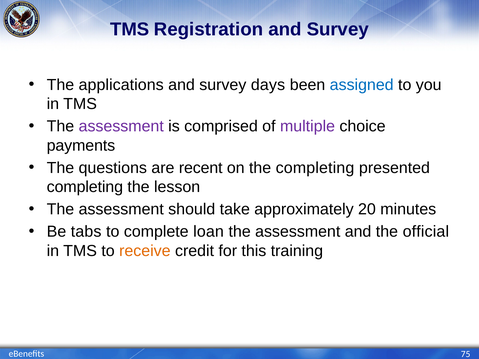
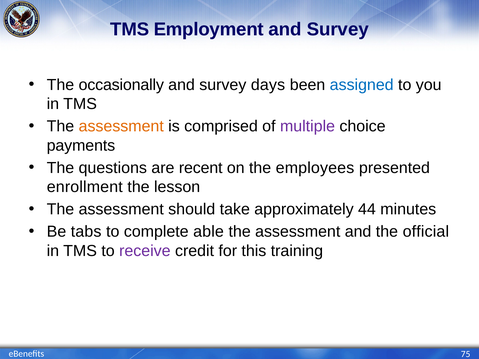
Registration: Registration -> Employment (209, 29)
applications: applications -> occasionally (121, 85)
assessment colour: purple -> orange (121, 126)
the completing: completing -> employees (315, 168)
completing: completing -> enrollment (85, 187)
20: 20 -> 44 (367, 209)
loan: loan -> able (209, 232)
receive colour: orange -> purple (145, 251)
